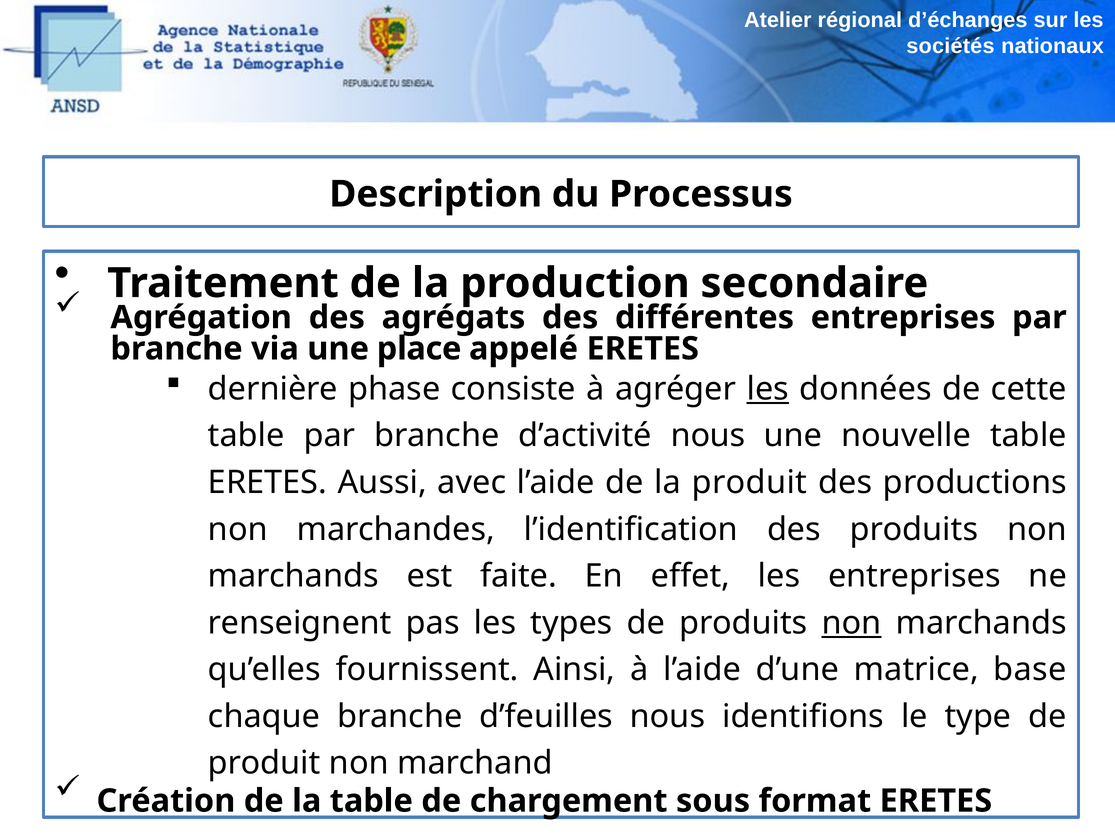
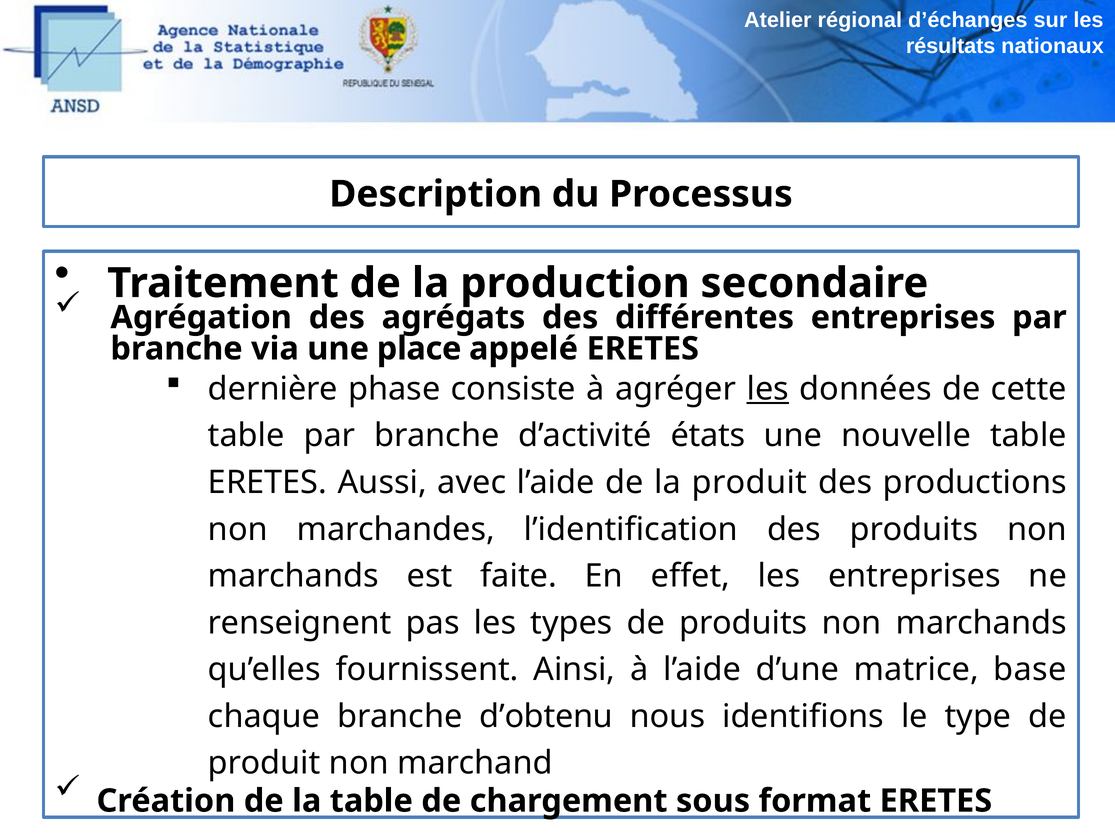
sociétés: sociétés -> résultats (951, 46)
d’activité nous: nous -> états (708, 436)
non underline: present -> none (852, 623)
d’feuilles: d’feuilles -> d’obtenu (546, 717)
